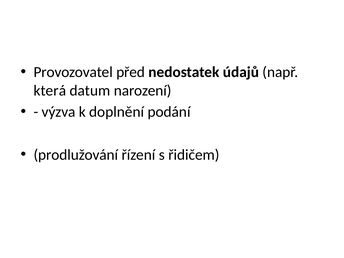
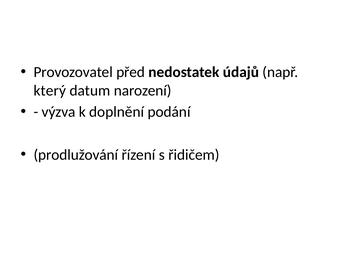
která: která -> který (50, 91)
